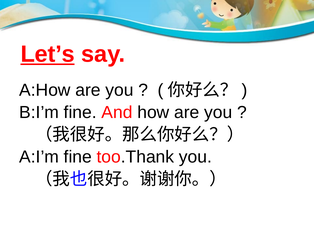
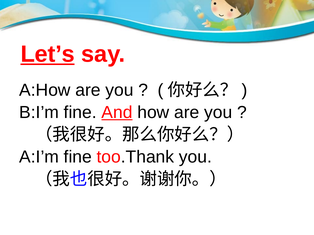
And underline: none -> present (117, 113)
